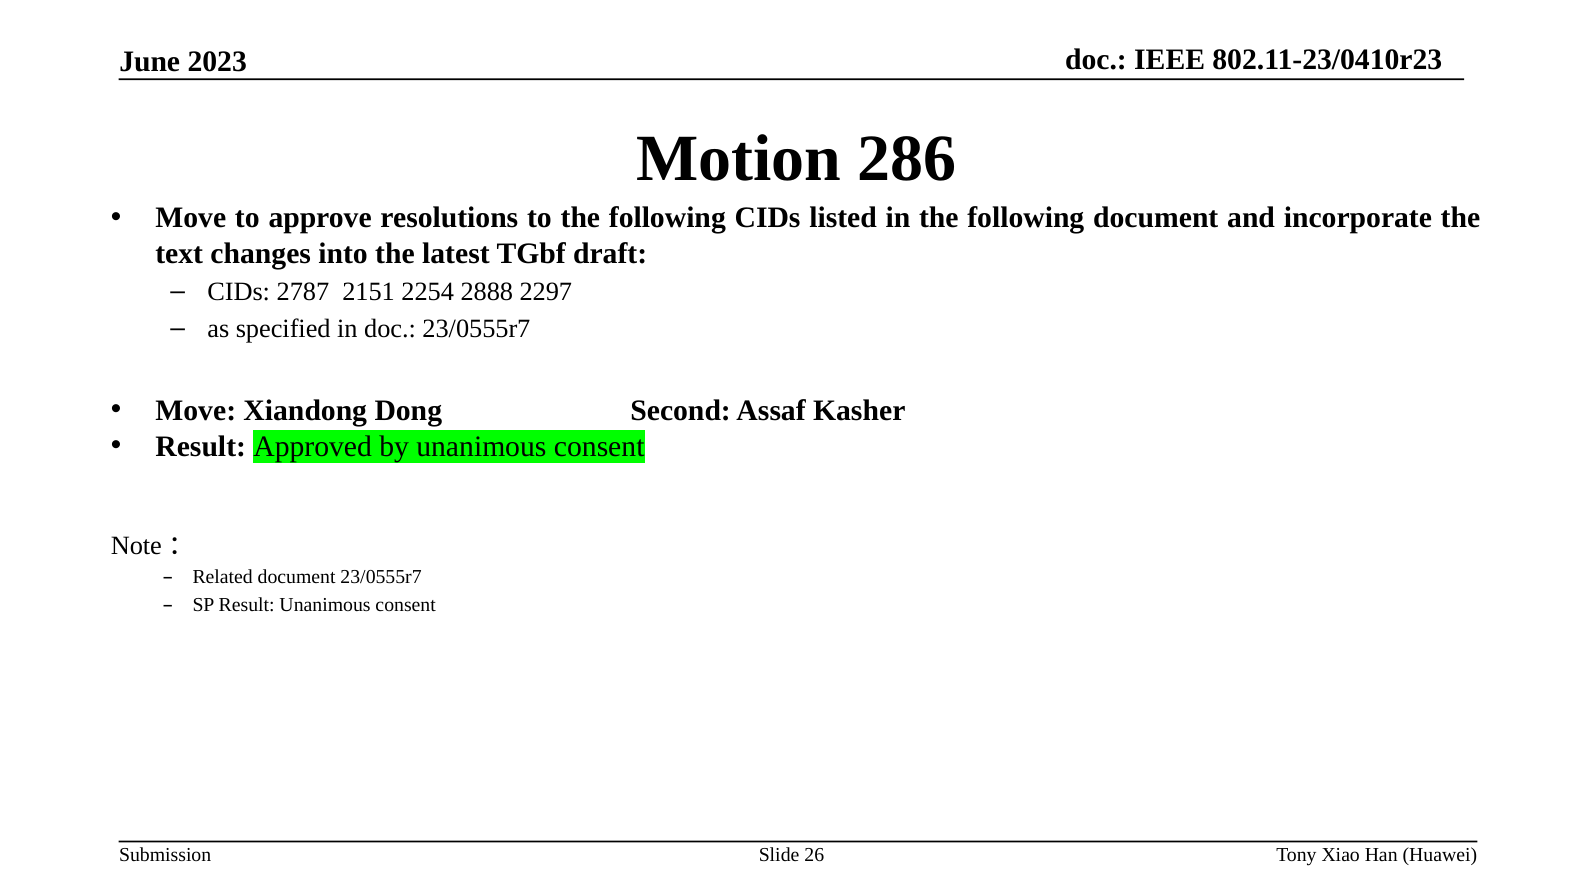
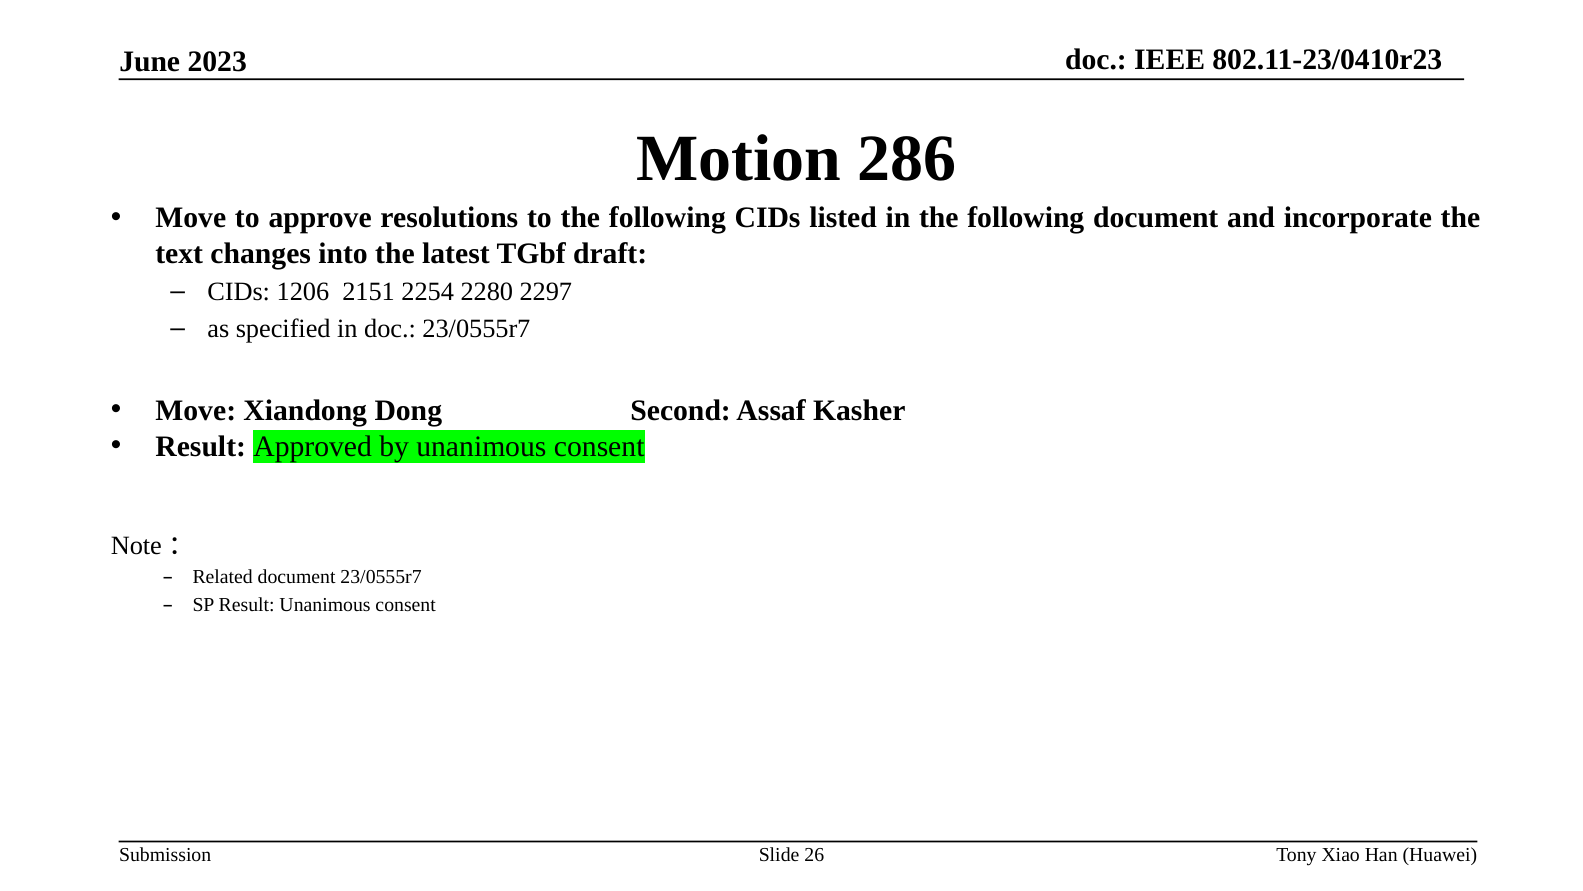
2787: 2787 -> 1206 (303, 292)
2888: 2888 -> 2280 (487, 292)
